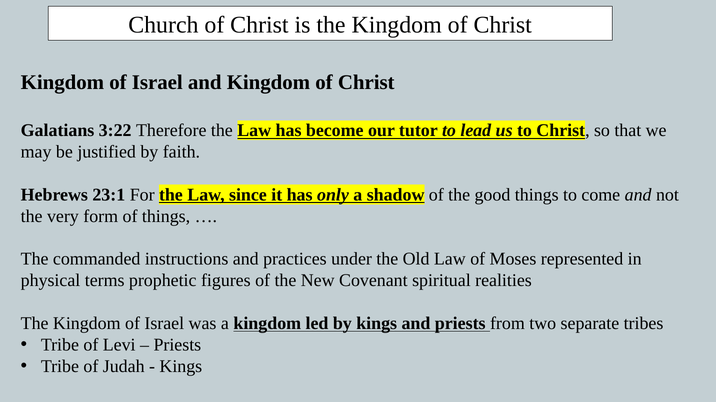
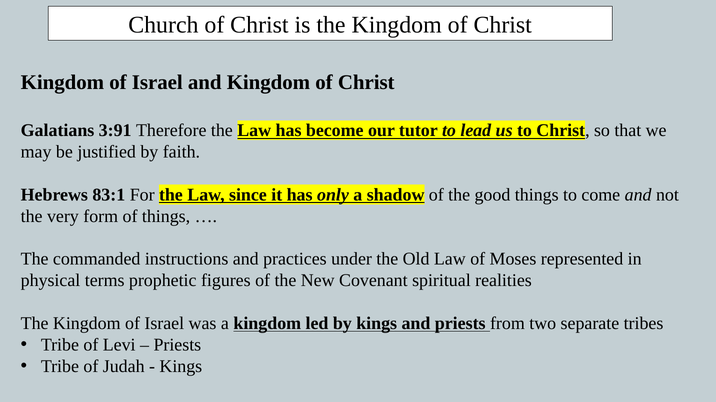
3:22: 3:22 -> 3:91 (115, 131)
23:1: 23:1 -> 83:1 (109, 195)
